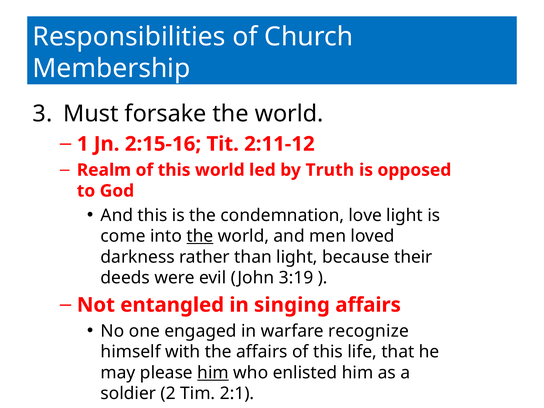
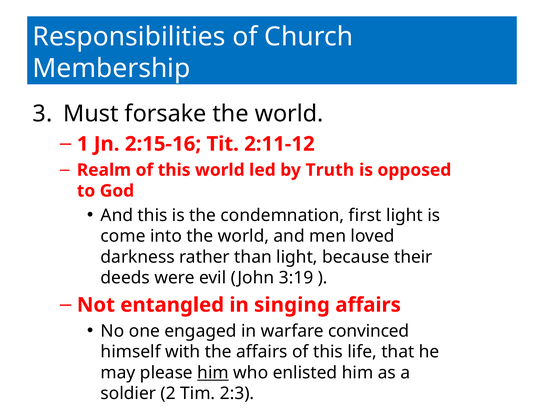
love: love -> first (365, 215)
the underline: present -> none (200, 236)
recognize: recognize -> convinced (369, 331)
2:1: 2:1 -> 2:3 (237, 394)
